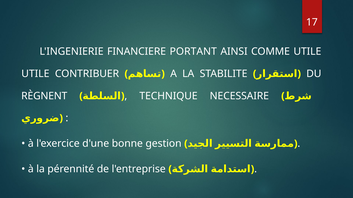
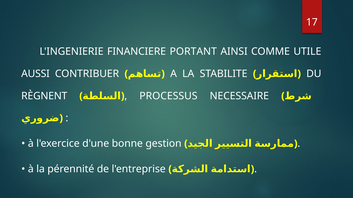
UTILE: UTILE -> AUSSI (35, 74)
TECHNIQUE: TECHNIQUE -> PROCESSUS (168, 96)
